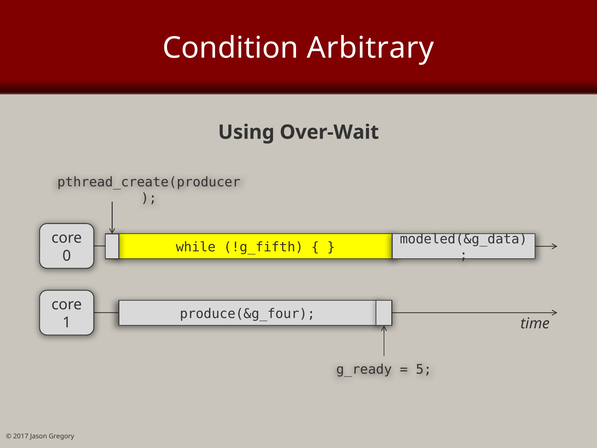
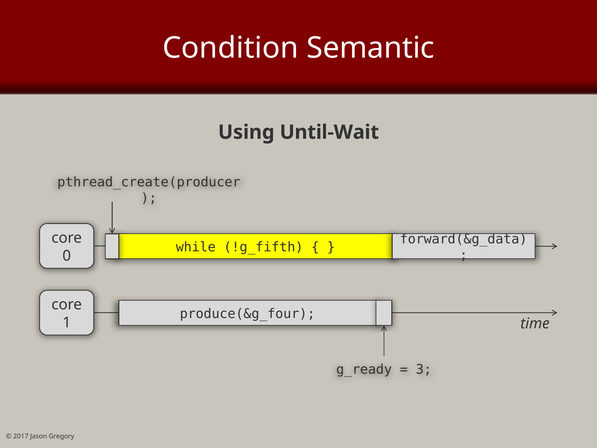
Arbitrary: Arbitrary -> Semantic (371, 48)
Over-Wait: Over-Wait -> Until-Wait (329, 132)
modeled(&g_data: modeled(&g_data -> forward(&g_data (464, 239)
5: 5 -> 3 (424, 369)
